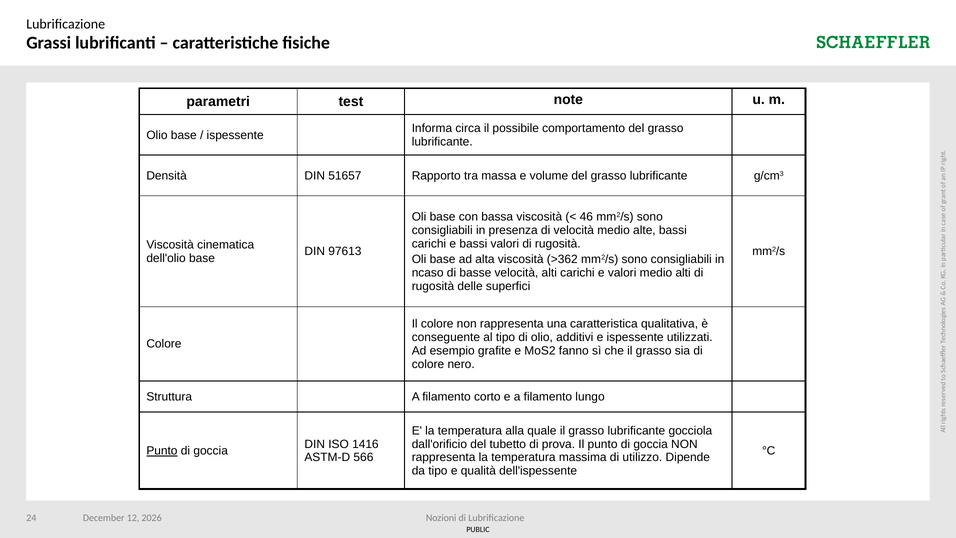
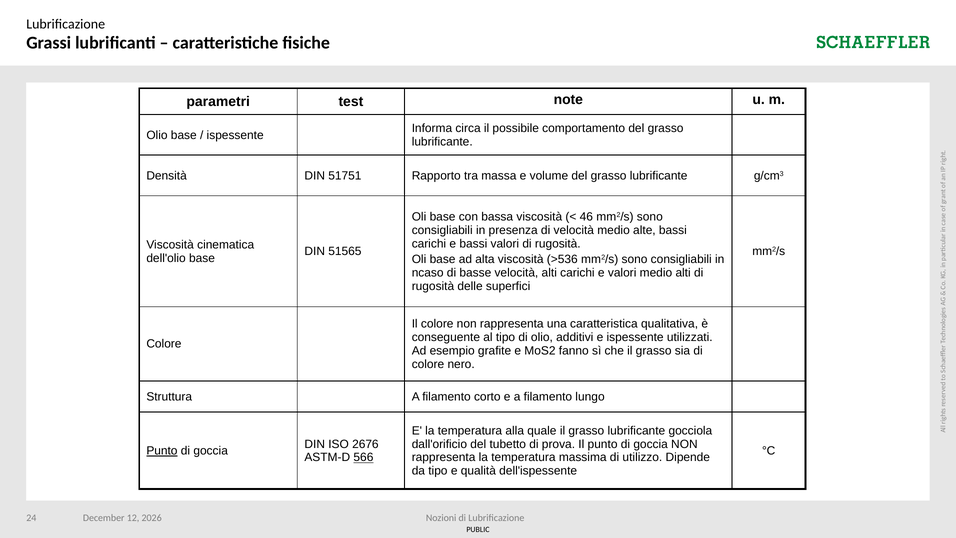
51657: 51657 -> 51751 (345, 176)
97613: 97613 -> 51565 (345, 251)
>362: >362 -> >536 (562, 259)
1416: 1416 -> 2676 (365, 444)
566 underline: none -> present (363, 457)
